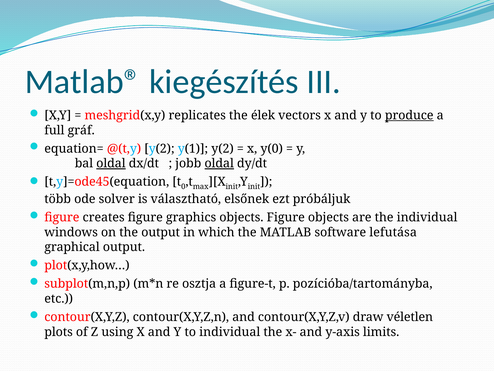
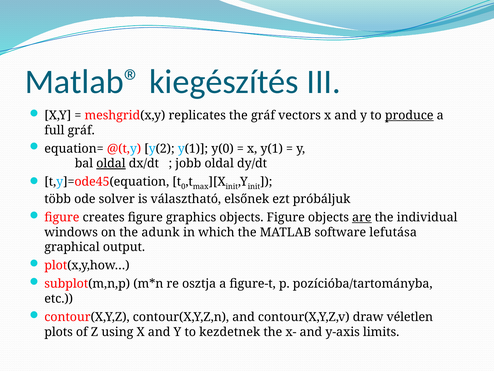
the élek: élek -> gráf (263, 115)
y(1 y(2: y(2 -> y(0 (222, 148)
x y(0: y(0 -> y(1 (272, 148)
oldal underline: present -> none (219, 163)
are underline: none -> present (362, 217)
the output: output -> adunk (161, 232)
to individual: individual -> kezdetnek (230, 332)
